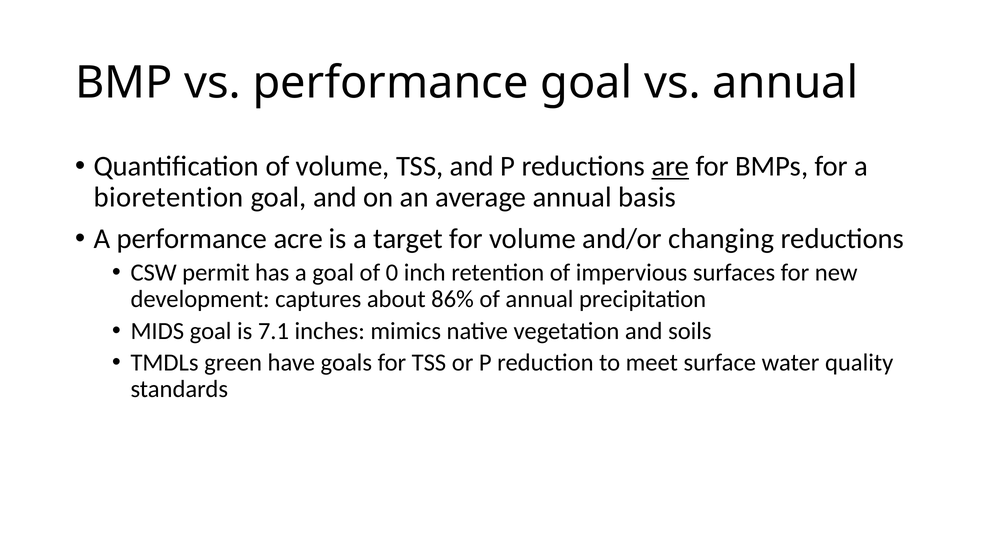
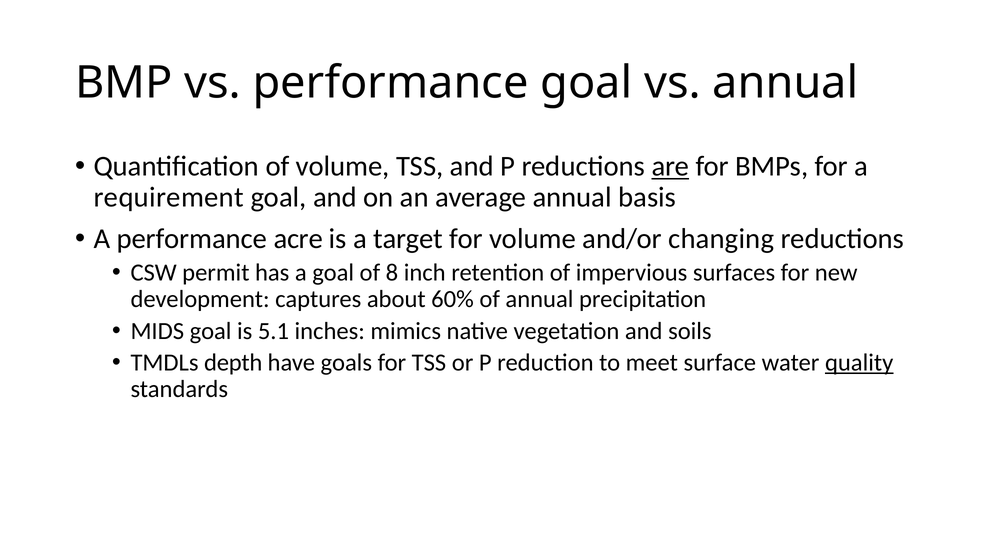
bioretention: bioretention -> requirement (169, 197)
0: 0 -> 8 (392, 273)
86%: 86% -> 60% (453, 299)
7.1: 7.1 -> 5.1 (273, 331)
green: green -> depth (233, 363)
quality underline: none -> present (859, 363)
